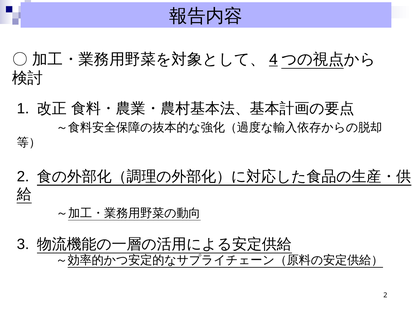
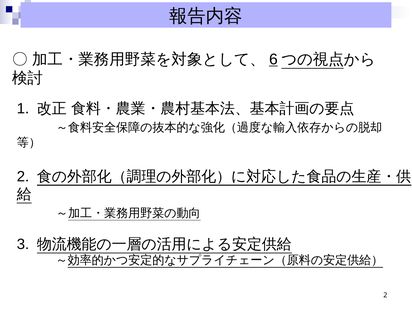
4: 4 -> 6 (273, 59)
